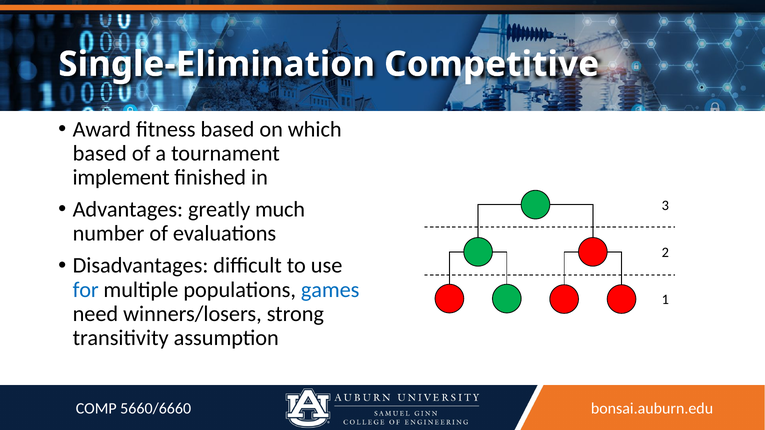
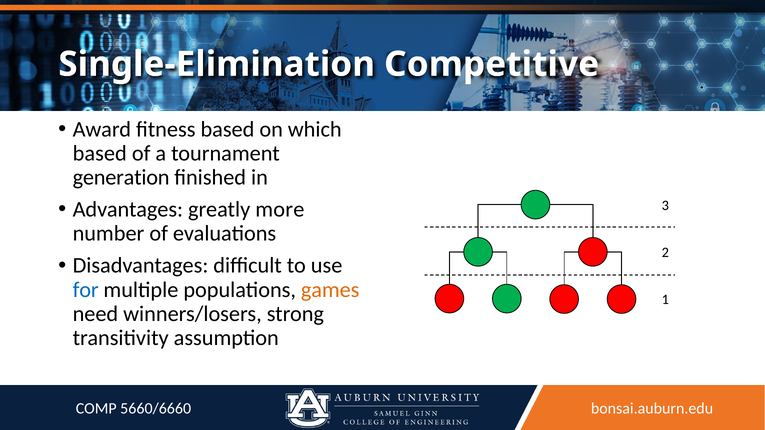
implement: implement -> generation (121, 178)
much: much -> more (280, 210)
games colour: blue -> orange (330, 290)
